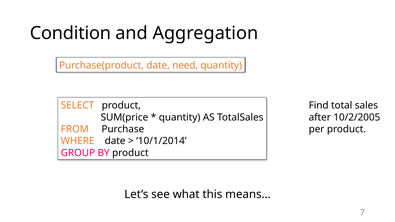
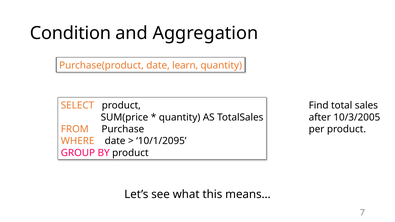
need: need -> learn (185, 65)
10/2/2005: 10/2/2005 -> 10/3/2005 (357, 117)
10/1/2014: 10/1/2014 -> 10/1/2095 (161, 141)
